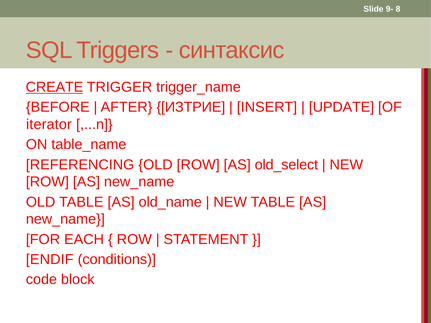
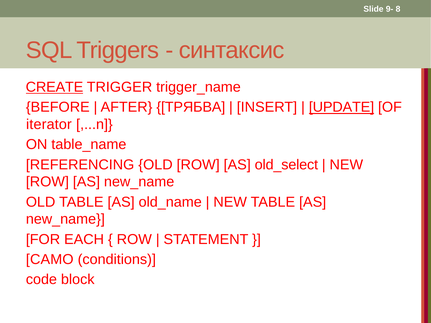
ИЗТРИЕ: ИЗТРИЕ -> ТРЯБВА (191, 107)
UPDATE underline: none -> present (342, 107)
ENDIF: ENDIF -> САМО (50, 260)
